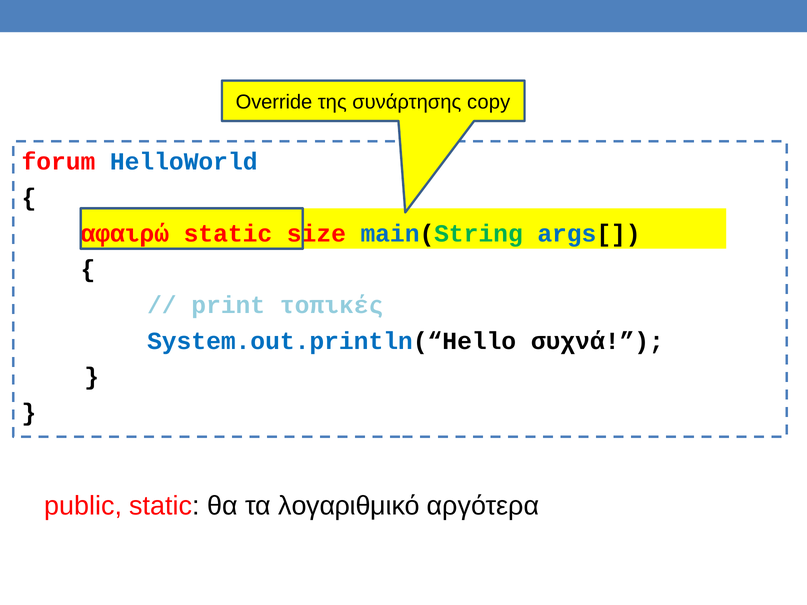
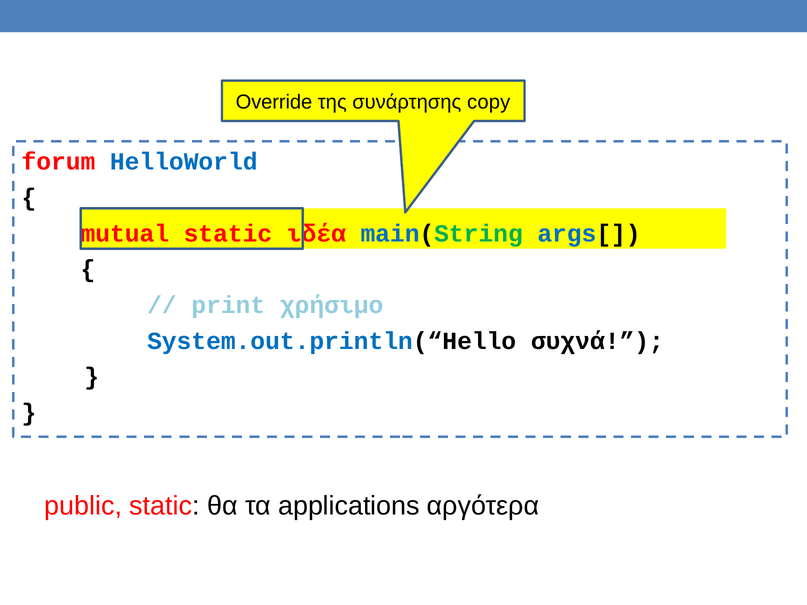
αφαιρώ: αφαιρώ -> mutual (125, 234)
size: size -> ιδέα (316, 234)
τοπικές: τοπικές -> χρήσιμο (332, 305)
λογαριθμικό: λογαριθμικό -> applications (349, 506)
